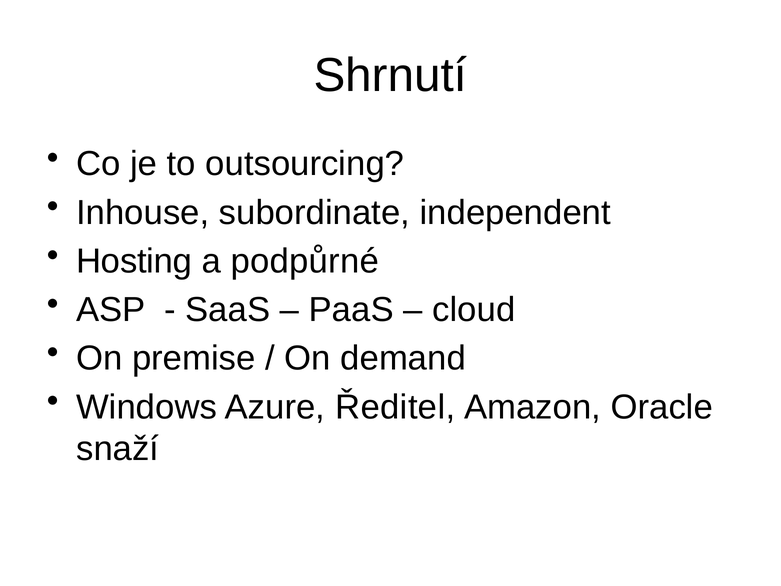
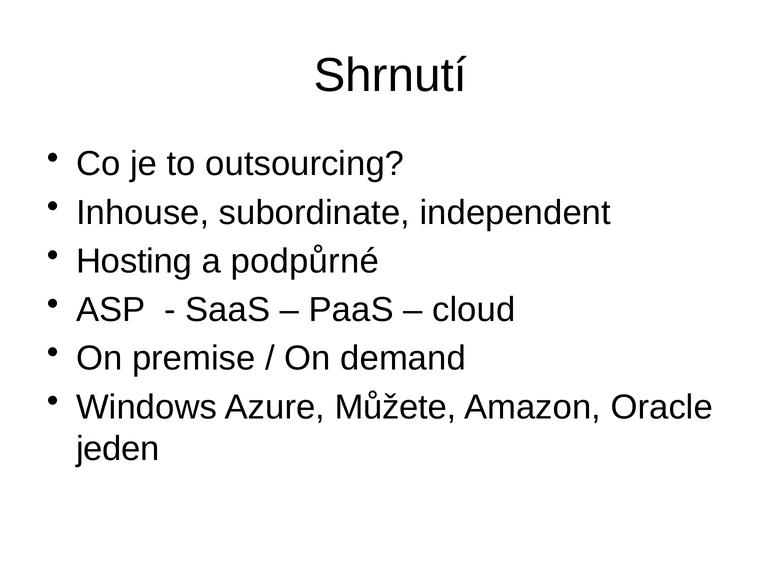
Ředitel: Ředitel -> Můžete (396, 407)
snaží: snaží -> jeden (118, 449)
